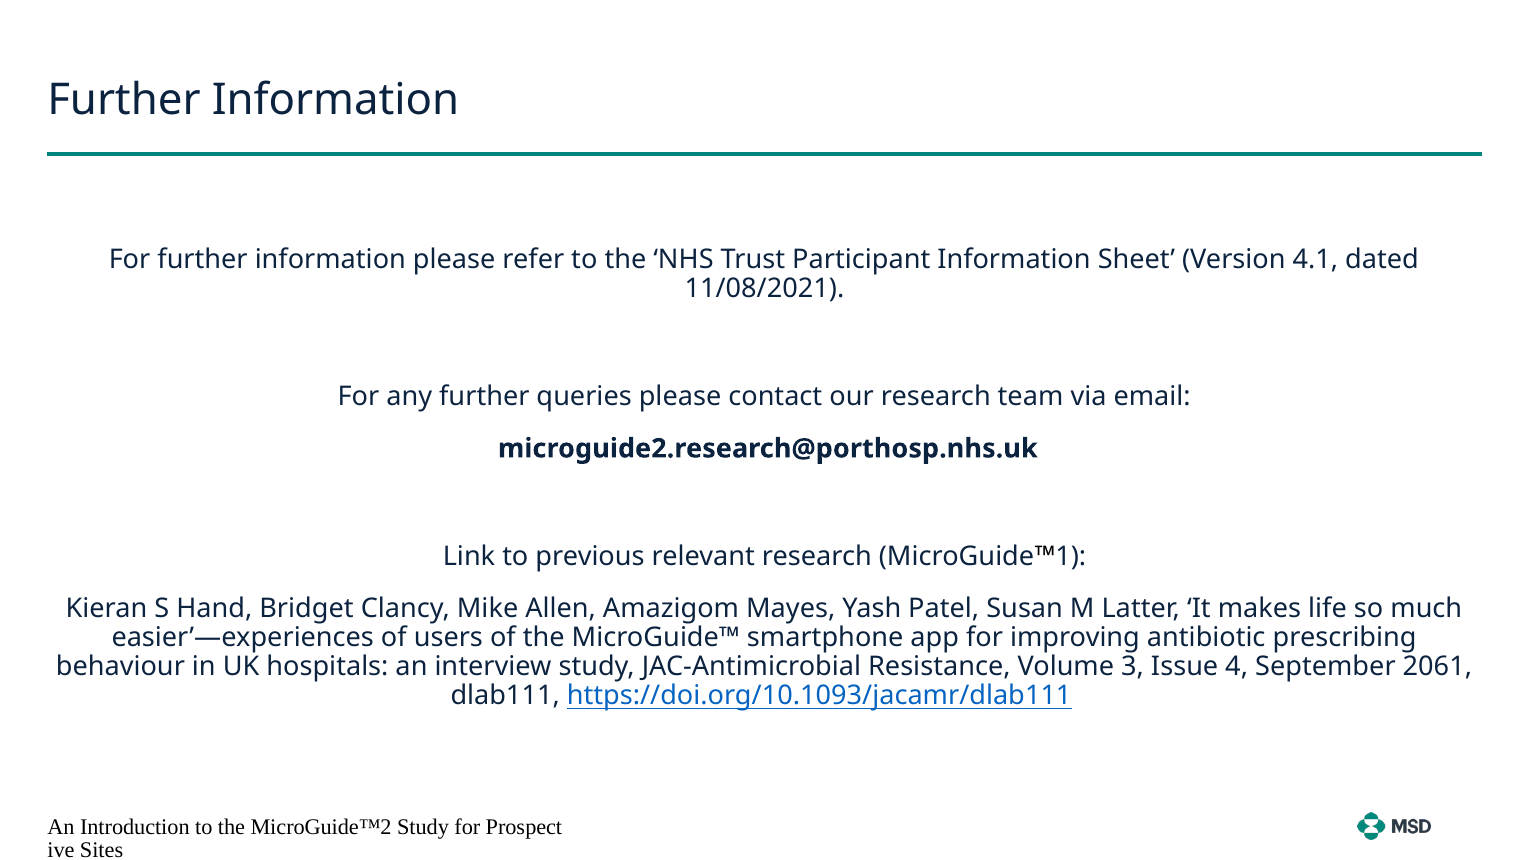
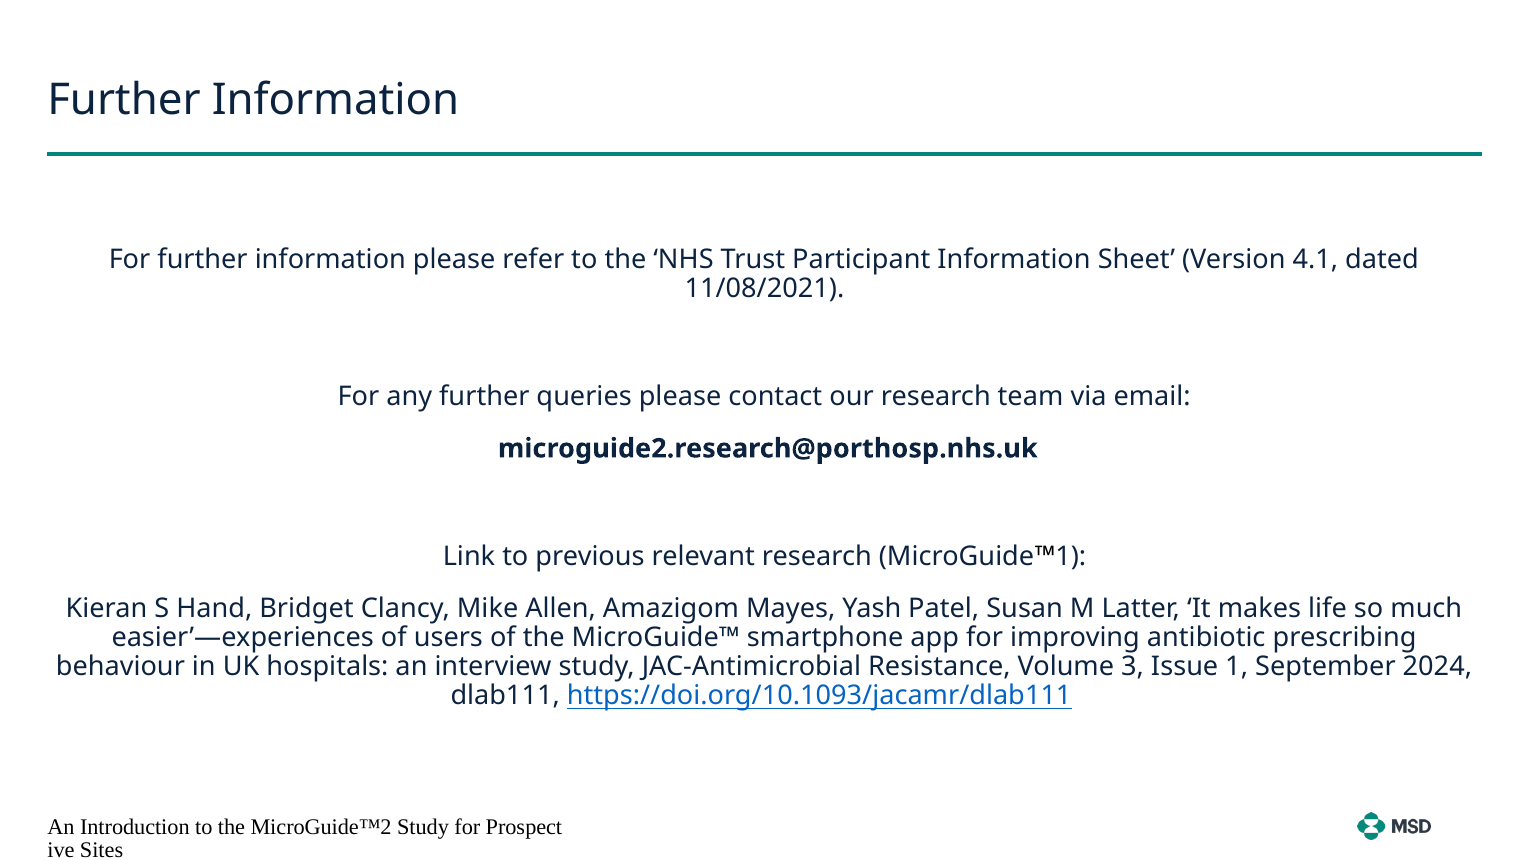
4: 4 -> 1 (1237, 667)
2061: 2061 -> 2024 (1437, 667)
